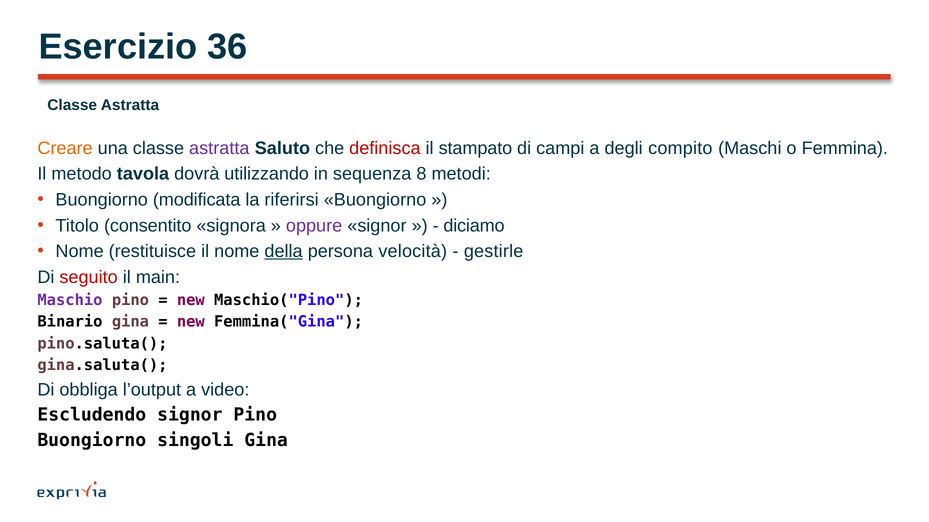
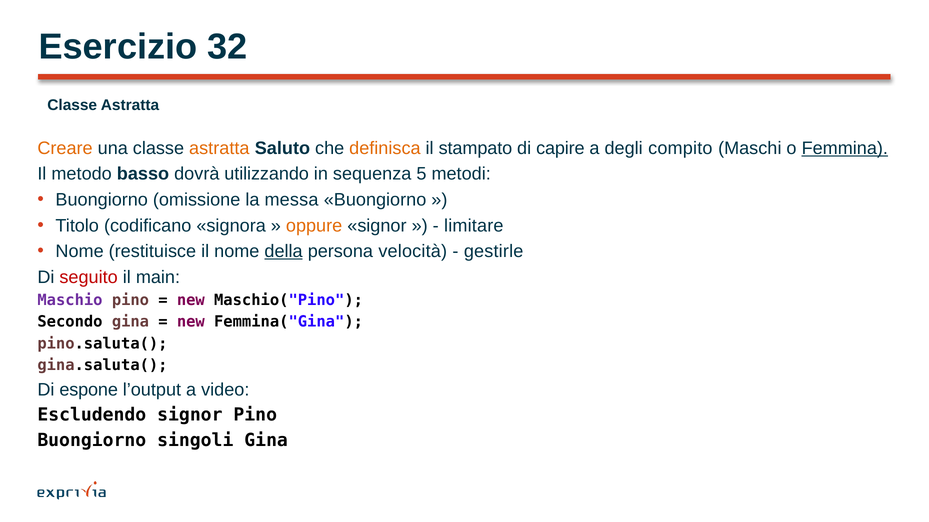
36: 36 -> 32 (227, 47)
astratta colour: purple -> orange (219, 148)
definisca colour: red -> orange (385, 148)
campi: campi -> capire (560, 148)
Femmina underline: none -> present (845, 148)
tavola: tavola -> basso (143, 174)
8: 8 -> 5 (421, 174)
modificata: modificata -> omissione (197, 200)
riferirsi: riferirsi -> messa (291, 200)
consentito: consentito -> codificano (148, 226)
oppure colour: purple -> orange (314, 226)
diciamo: diciamo -> limitare (474, 226)
Binario: Binario -> Secondo (70, 322)
obbliga: obbliga -> espone (89, 390)
